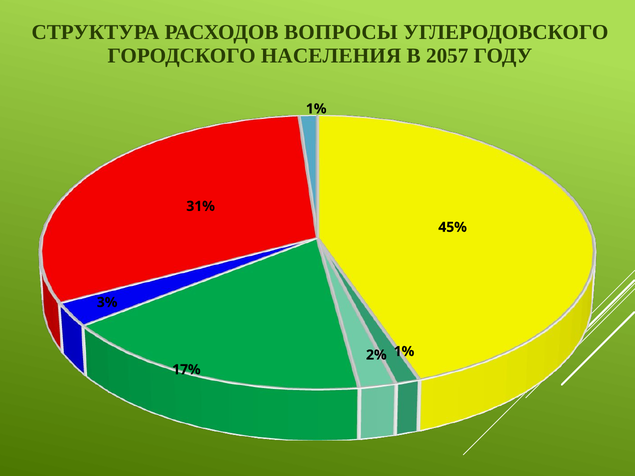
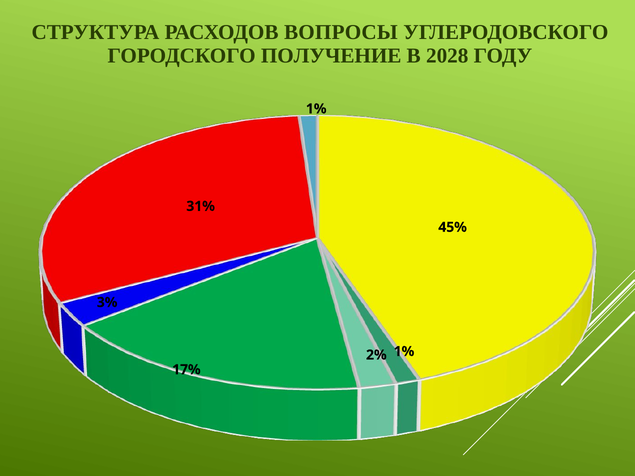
НАСЕЛЕНИЯ: НАСЕЛЕНИЯ -> ПОЛУЧЕНИЕ (331, 56)
2057: 2057 -> 2028 (447, 56)
